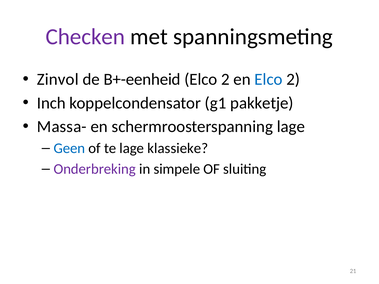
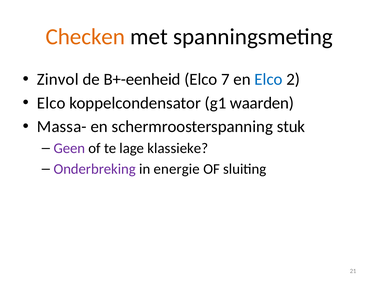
Checken colour: purple -> orange (85, 37)
2: 2 -> 7 (225, 80)
Inch: Inch -> Elco (51, 103)
pakketje: pakketje -> waarden (262, 103)
schermroosterspanning lage: lage -> stuk (291, 127)
Geen colour: blue -> purple (69, 148)
simpele: simpele -> energie (177, 169)
